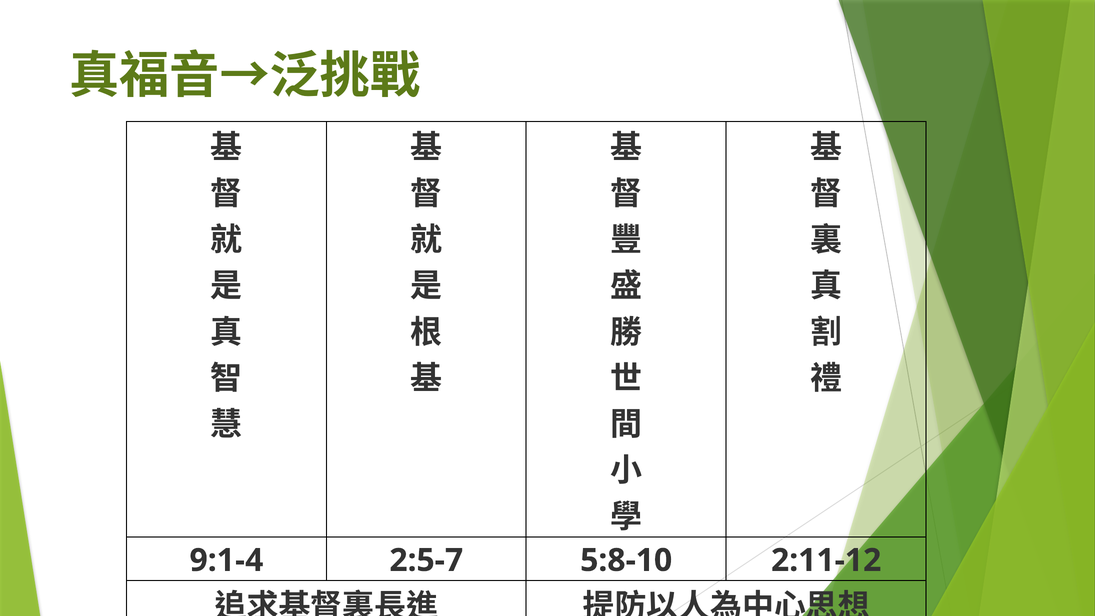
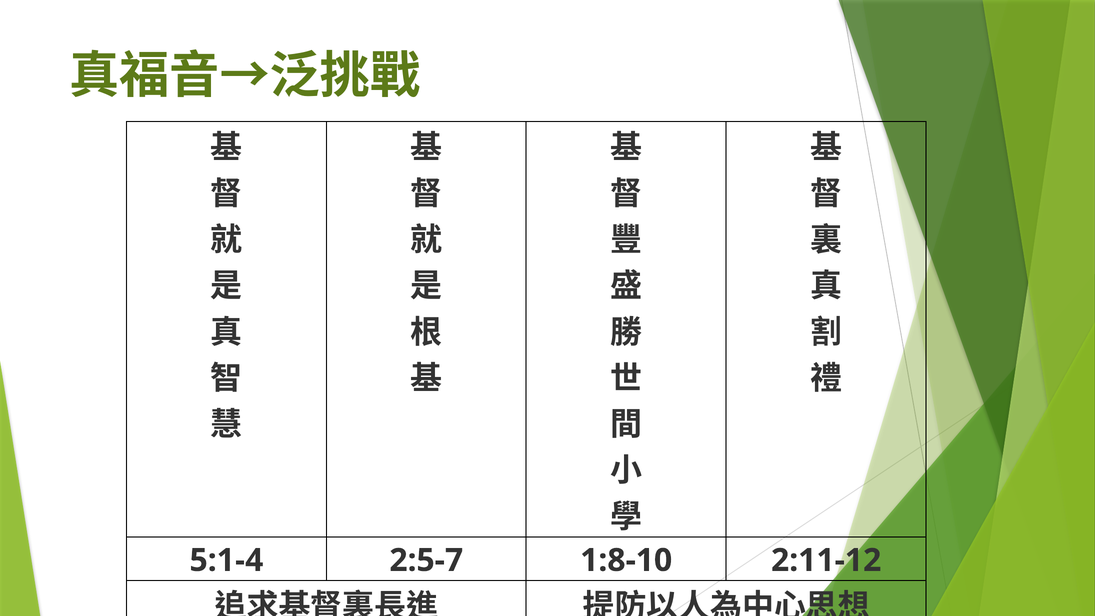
9:1-4: 9:1-4 -> 5:1-4 (226, 560)
5:8-10: 5:8-10 -> 1:8-10 (626, 560)
